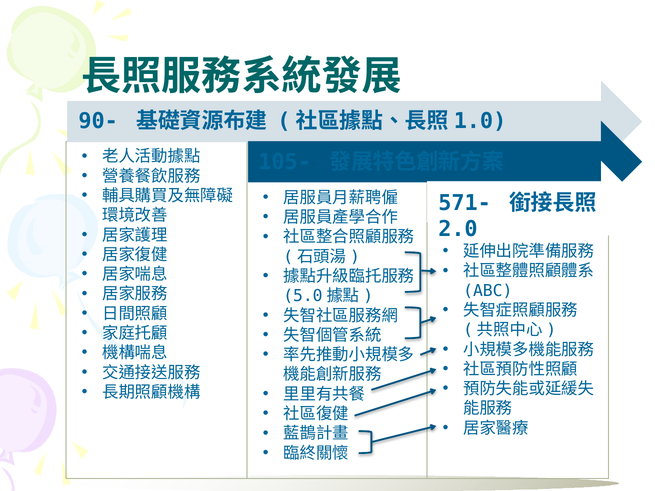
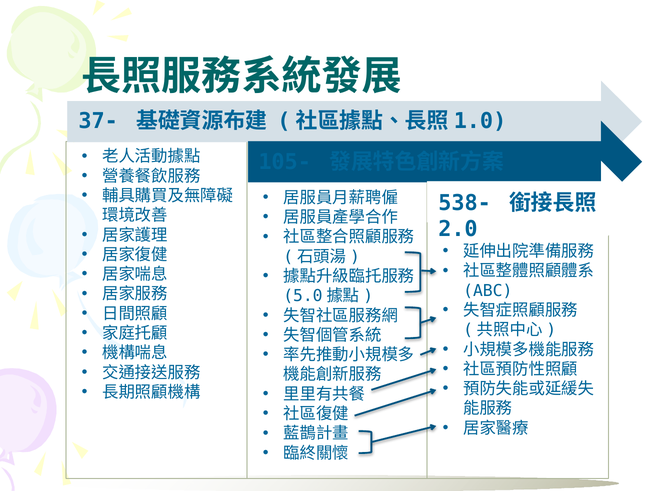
90-: 90- -> 37- (98, 121)
571-: 571- -> 538- (465, 203)
